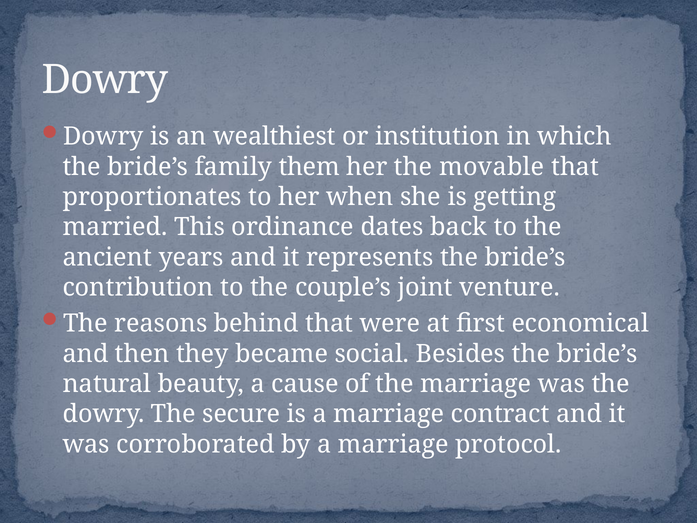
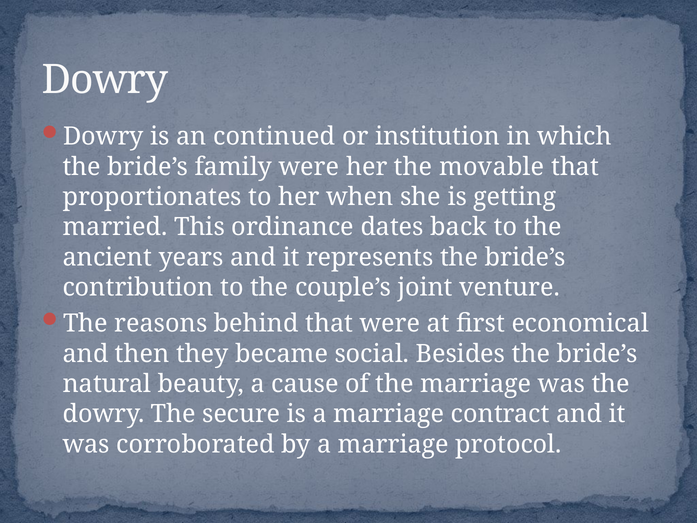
wealthiest: wealthiest -> continued (274, 136)
family them: them -> were (309, 167)
